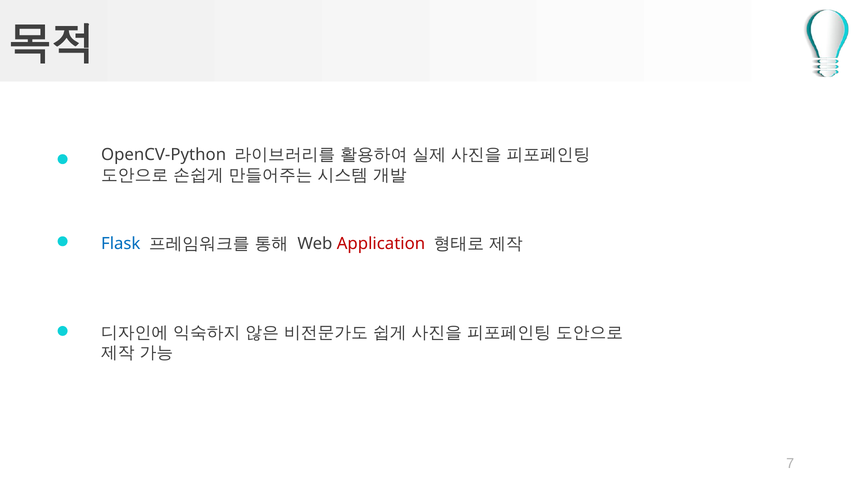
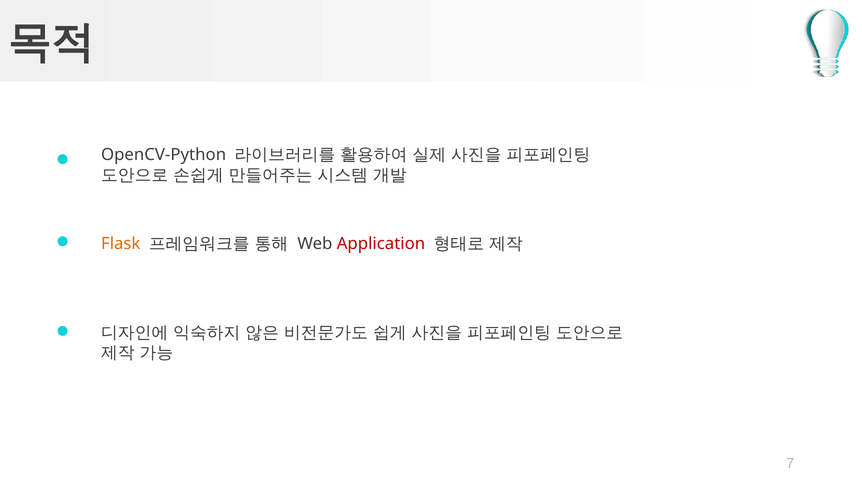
Flask colour: blue -> orange (121, 244)
